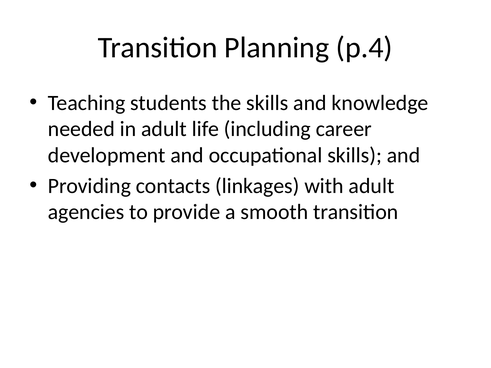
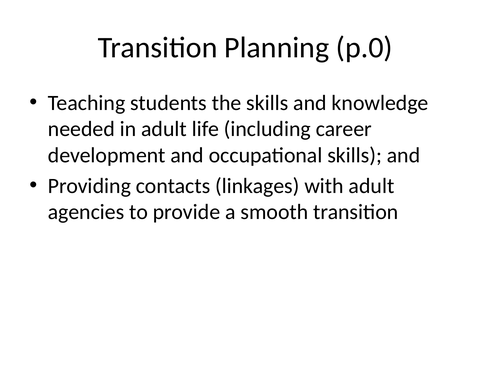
p.4: p.4 -> p.0 (364, 48)
